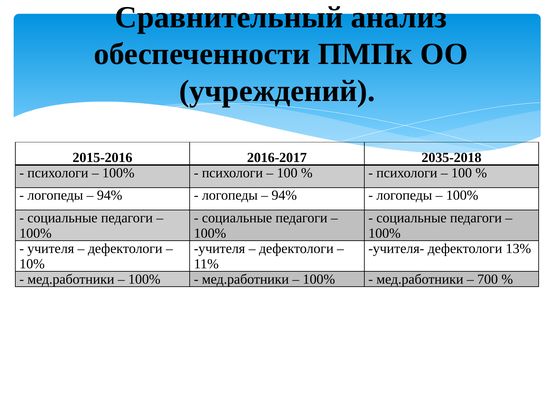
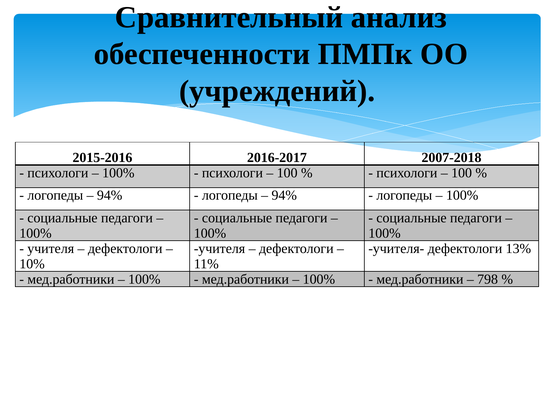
2035-2018: 2035-2018 -> 2007-2018 (451, 158)
700: 700 -> 798 (488, 279)
